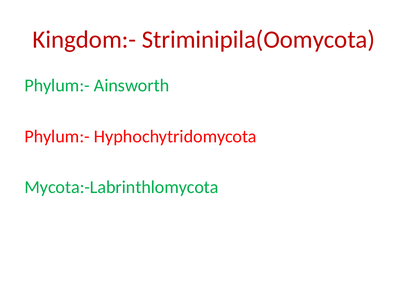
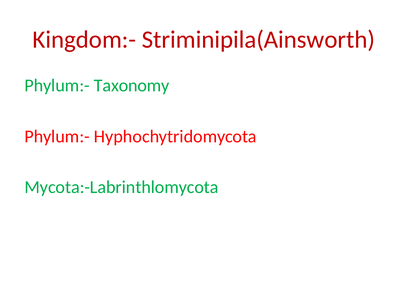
Striminipila(Oomycota: Striminipila(Oomycota -> Striminipila(Ainsworth (258, 39)
Ainsworth: Ainsworth -> Taxonomy (132, 86)
